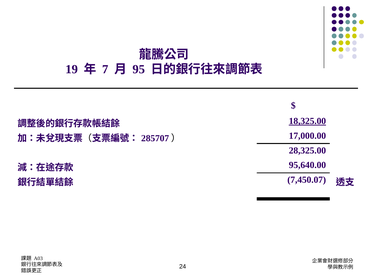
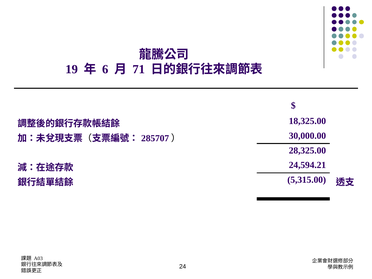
7: 7 -> 6 (105, 69)
95: 95 -> 71 (139, 69)
18,325.00 underline: present -> none (307, 121)
17,000.00: 17,000.00 -> 30,000.00 (307, 136)
95,640.00: 95,640.00 -> 24,594.21 (307, 165)
7,450.07: 7,450.07 -> 5,315.00 (307, 180)
